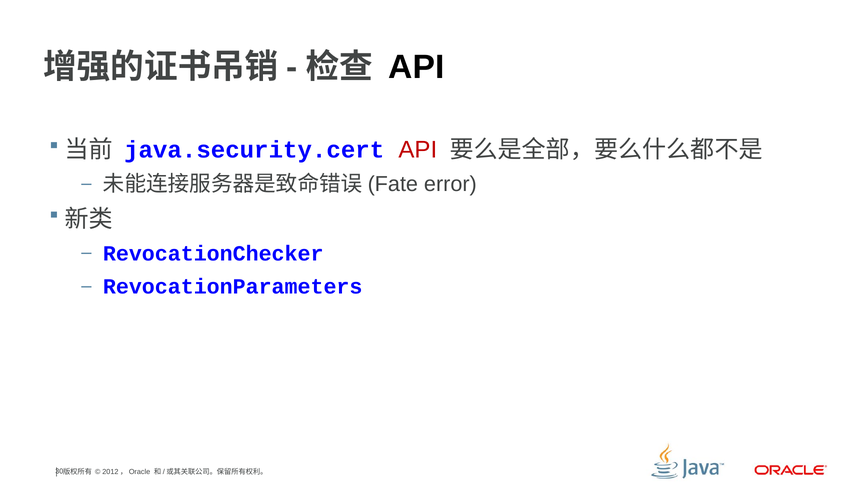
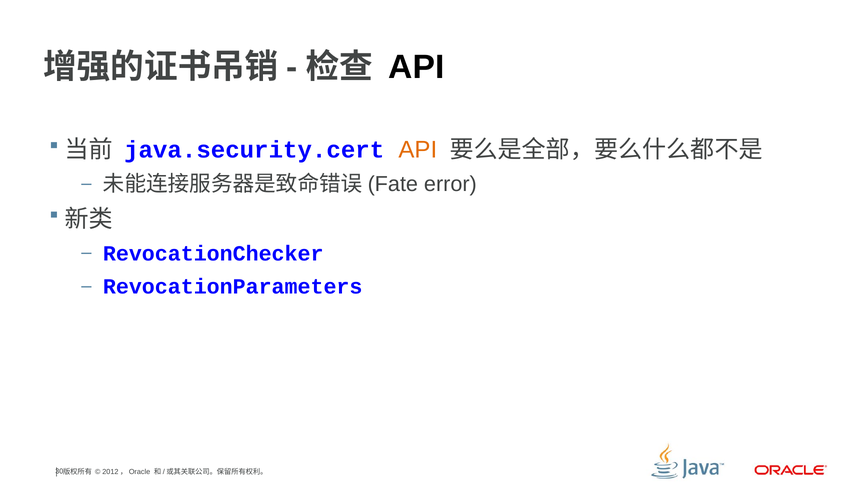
API colour: red -> orange (418, 150)
